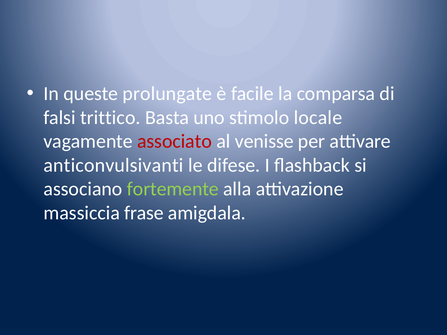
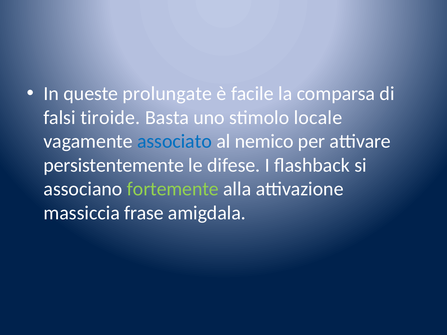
trittico: trittico -> tiroide (110, 118)
associato colour: red -> blue (174, 141)
venisse: venisse -> nemico (264, 141)
anticonvulsivanti: anticonvulsivanti -> persistentemente (114, 165)
